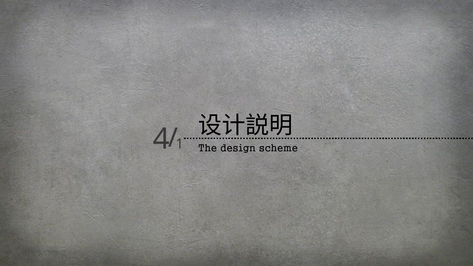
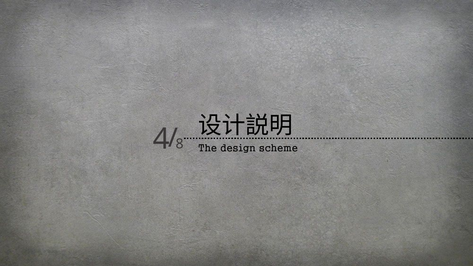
1: 1 -> 8 (180, 144)
